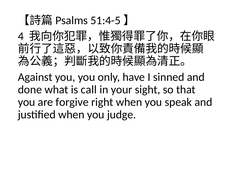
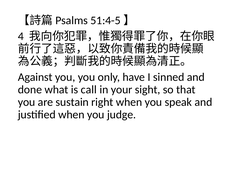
forgive: forgive -> sustain (72, 102)
